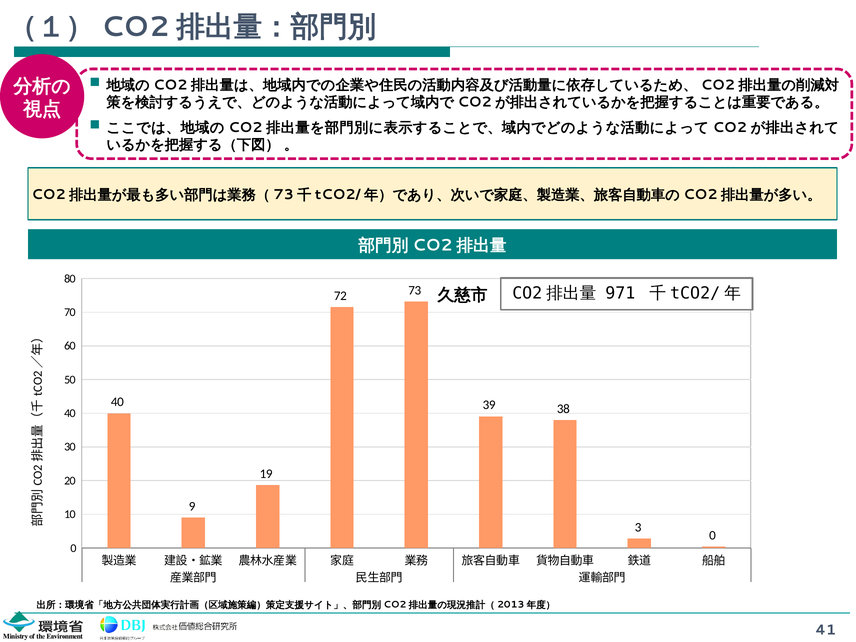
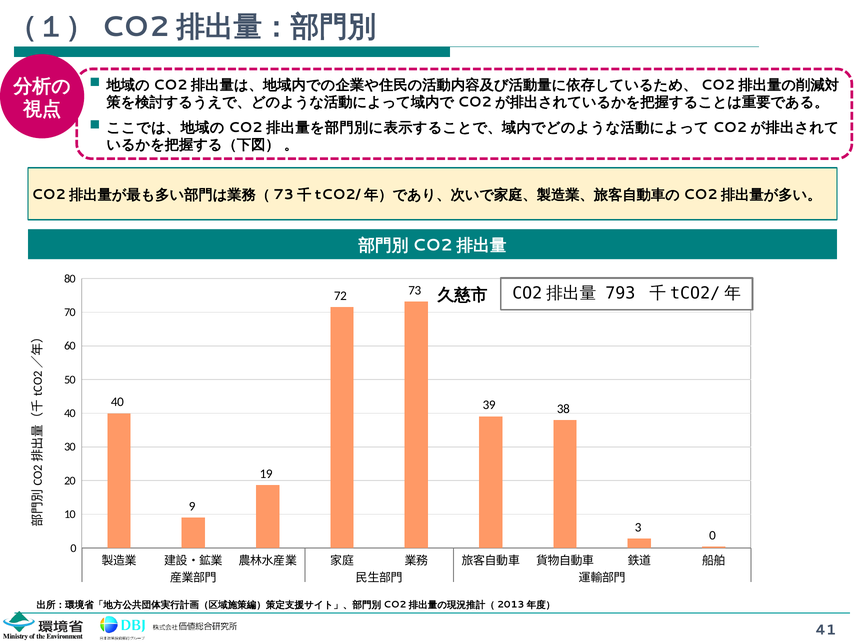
971: 971 -> 793 (620, 293)
